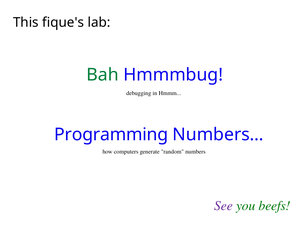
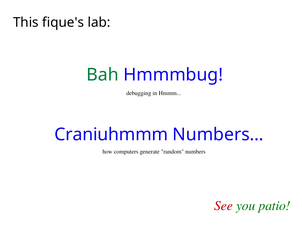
Programming: Programming -> Craniuhmmm (111, 134)
See colour: purple -> red (223, 205)
beefs: beefs -> patio (274, 205)
